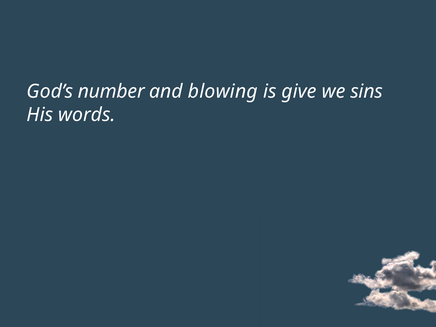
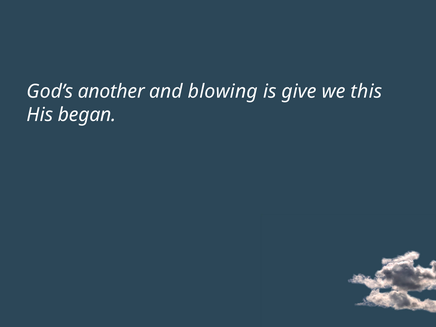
number: number -> another (111, 91)
sins: sins -> this (366, 91)
words: words -> began (87, 115)
